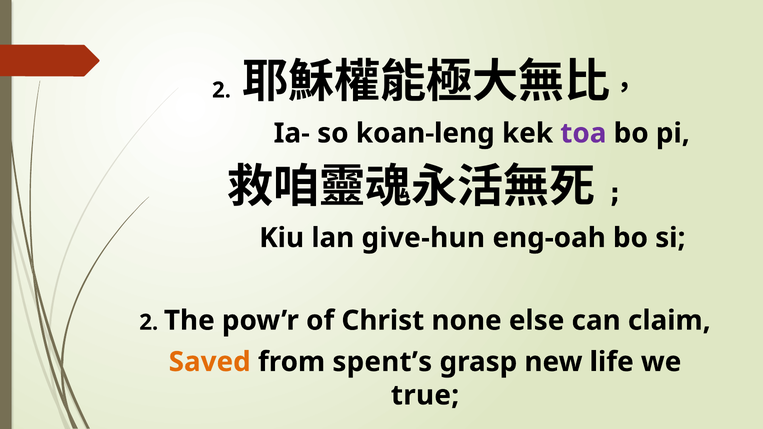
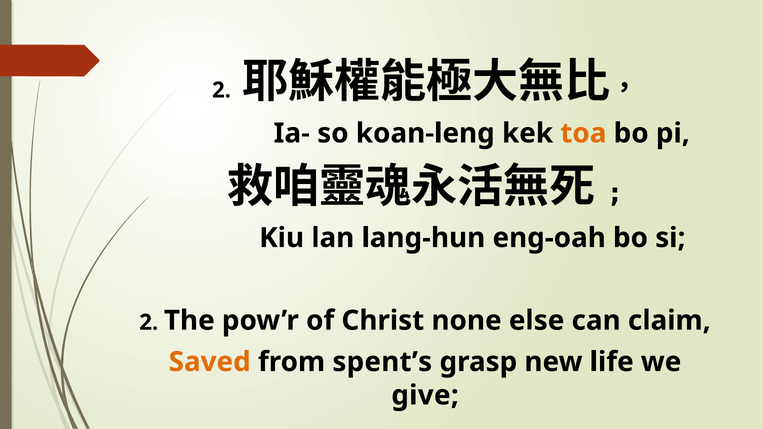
toa colour: purple -> orange (583, 133)
give-hun: give-hun -> lang-hun (423, 238)
true: true -> give (425, 395)
